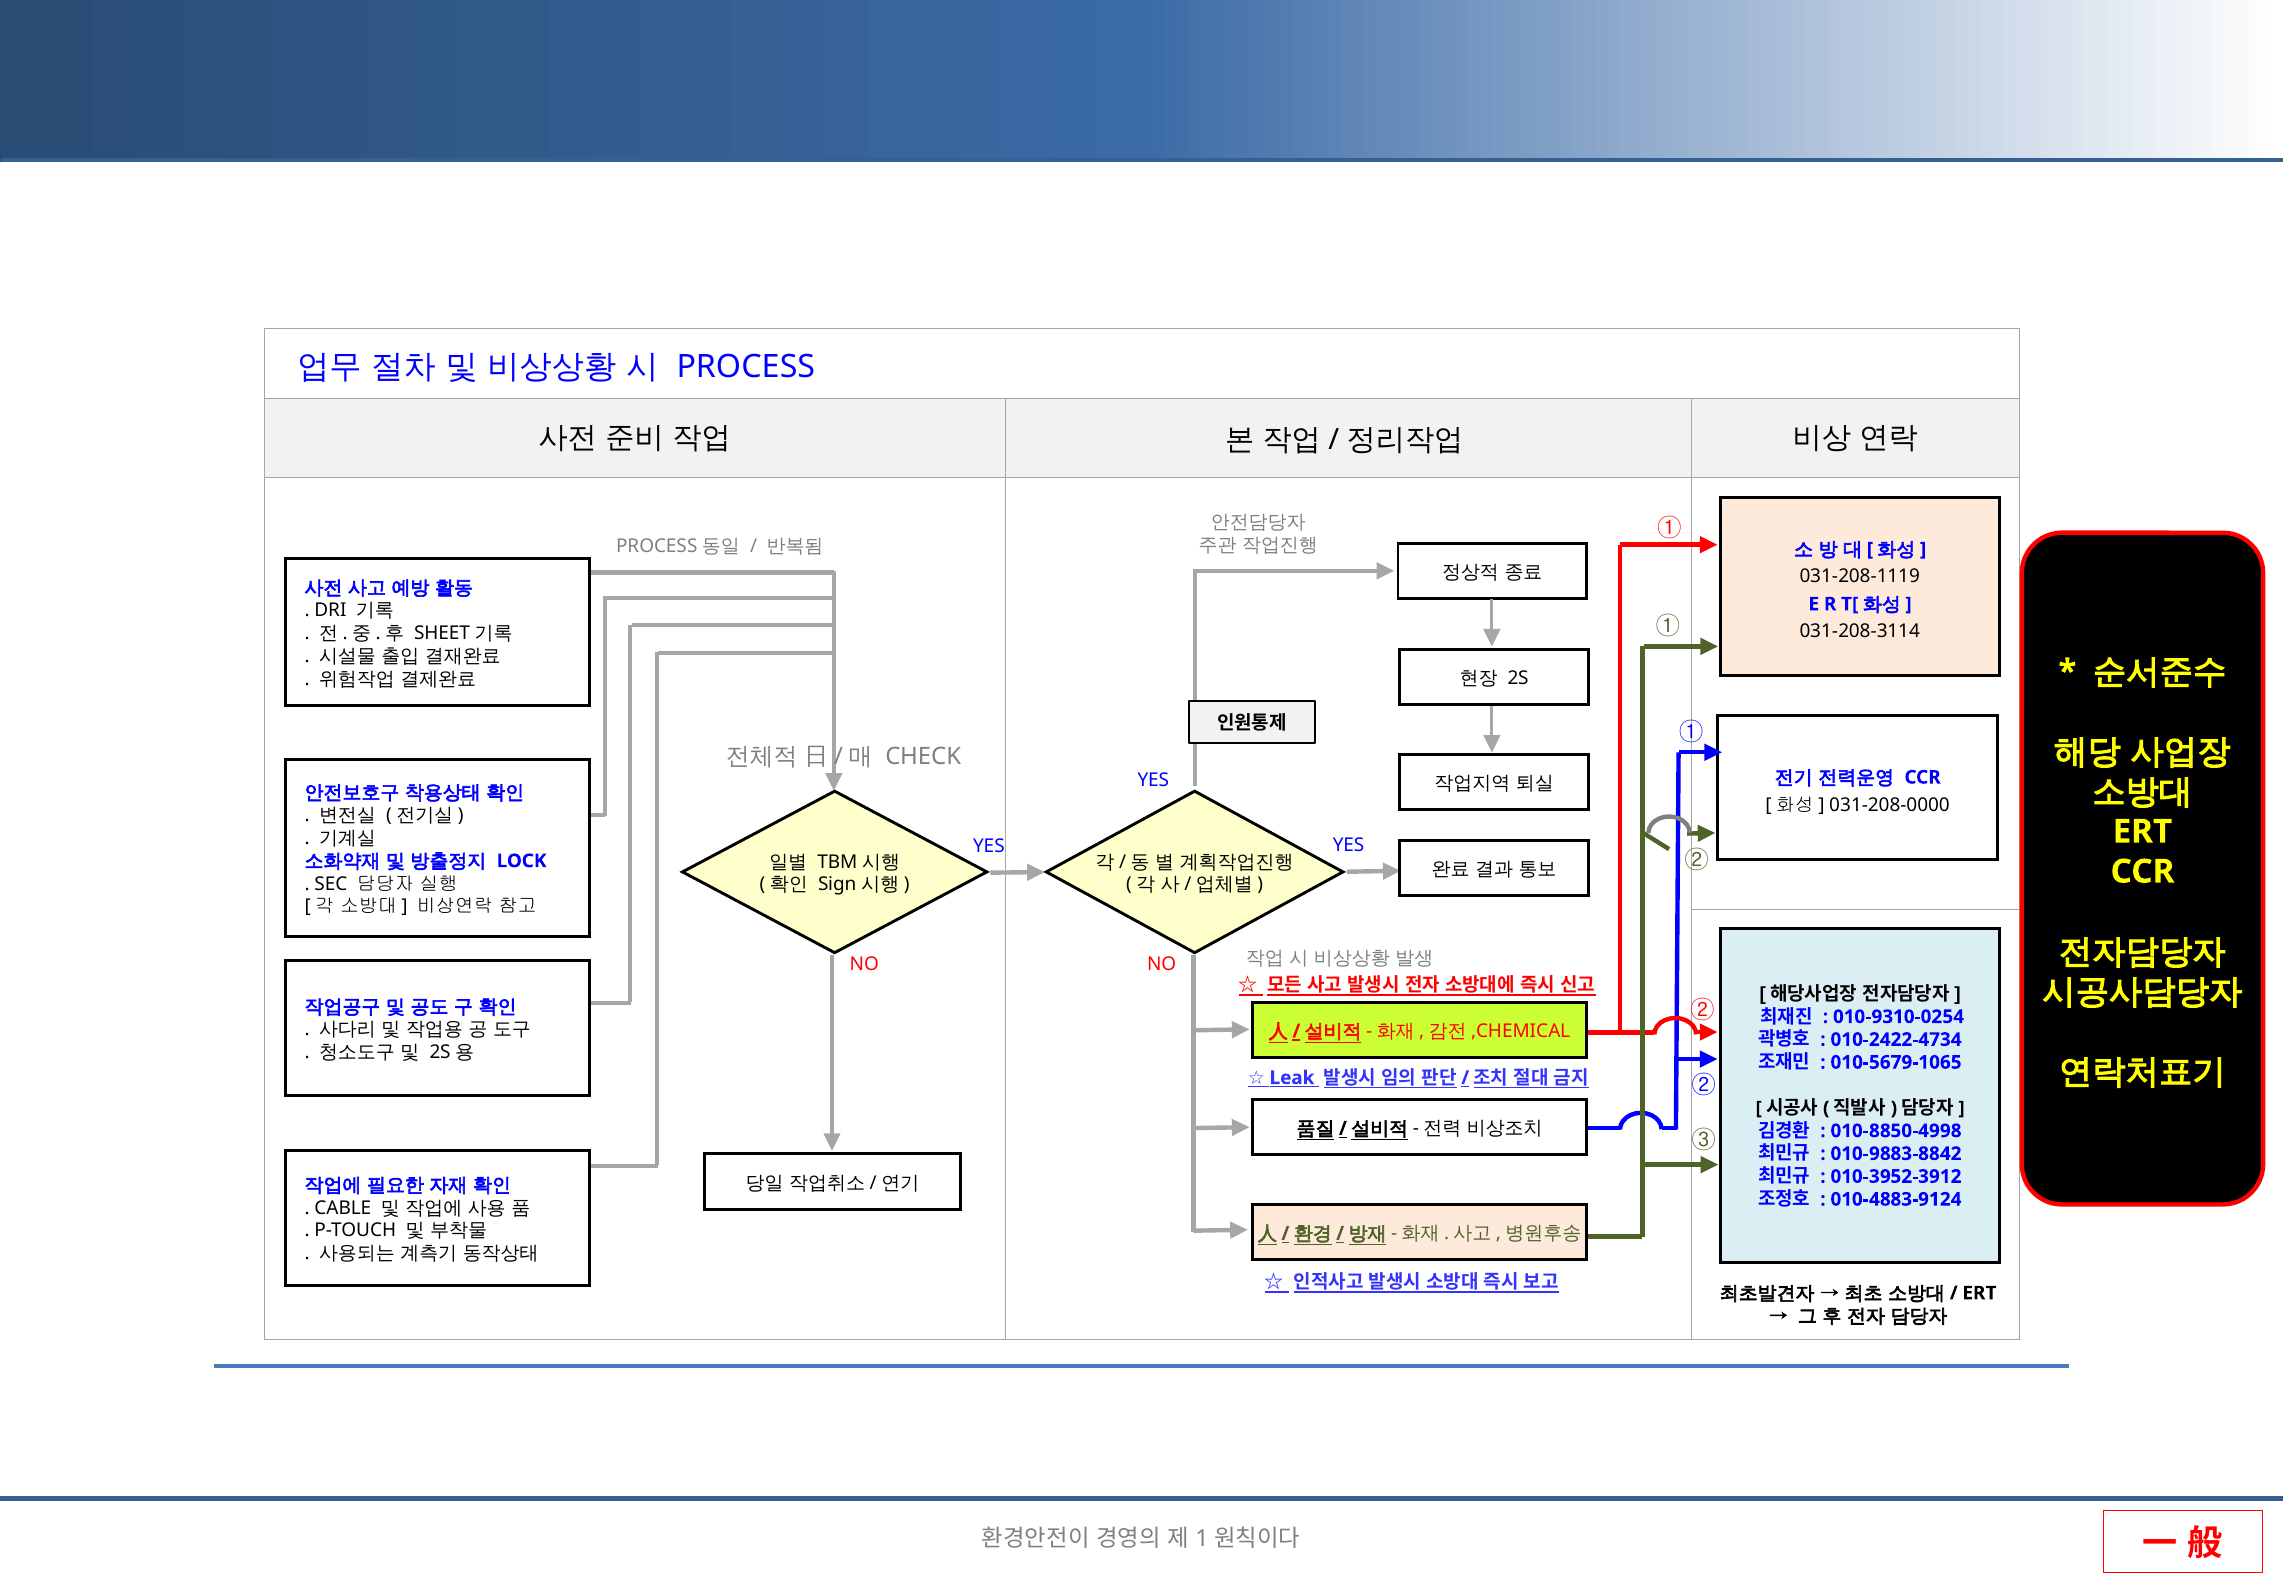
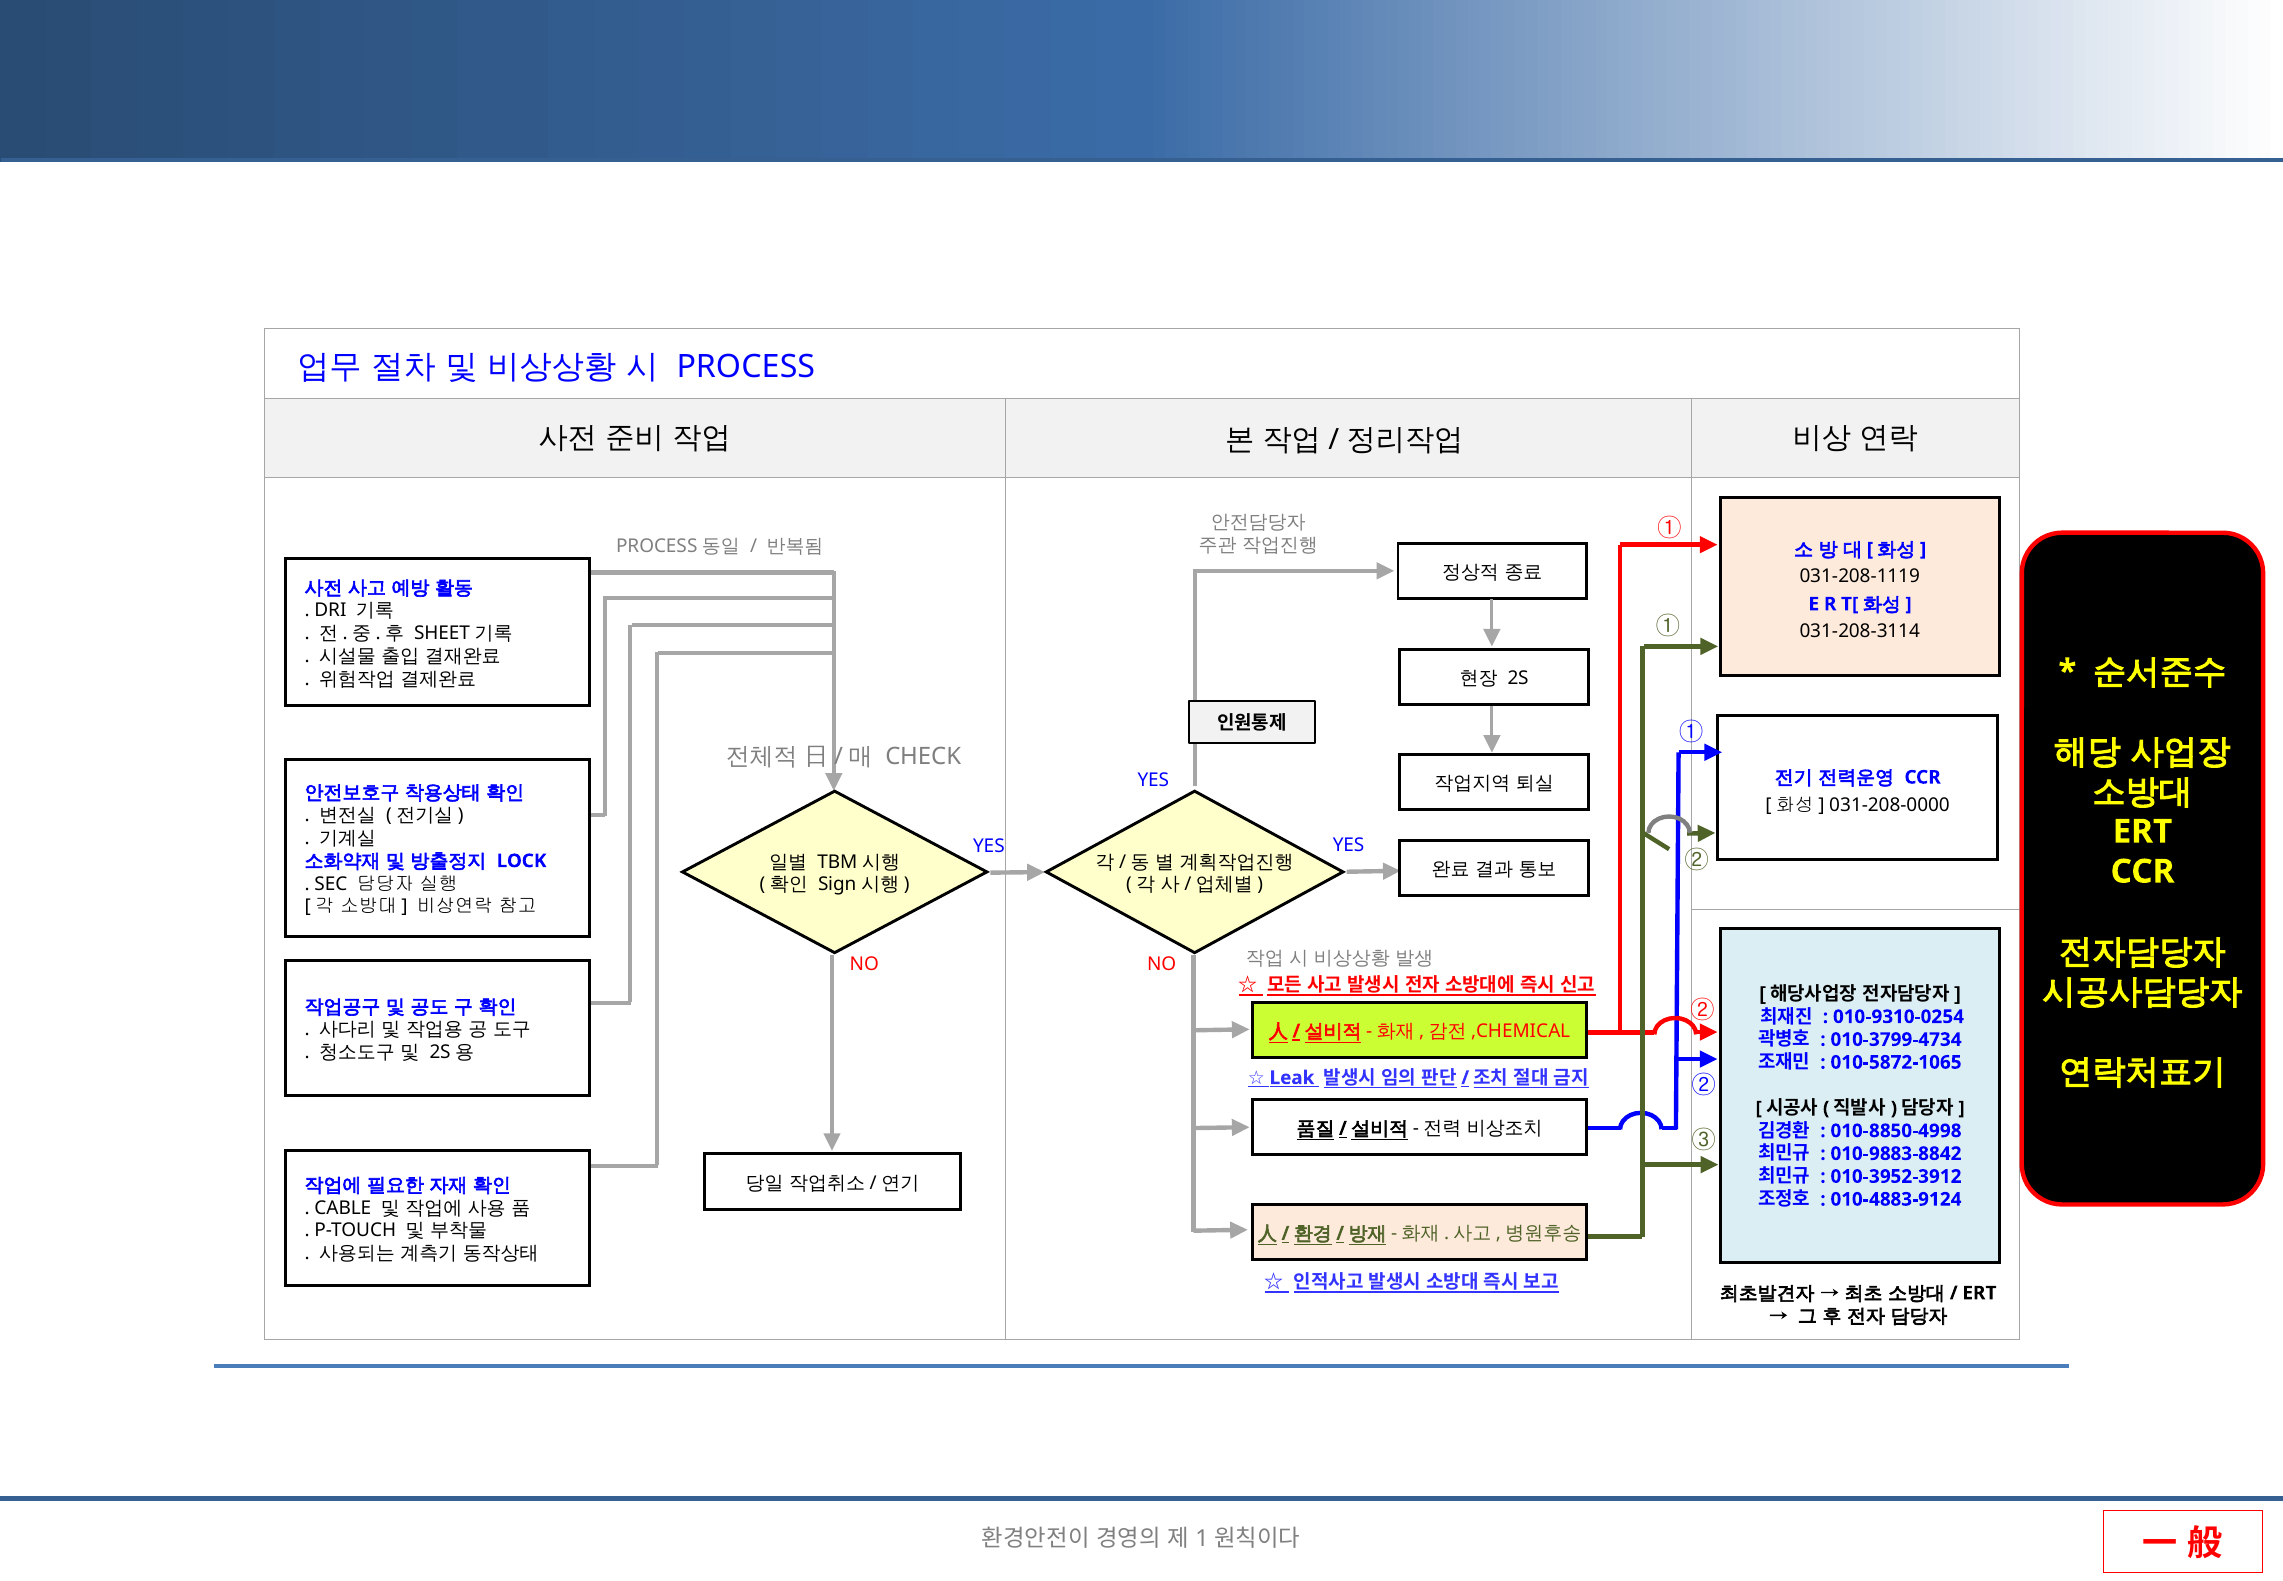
010-2422-4734: 010-2422-4734 -> 010-3799-4734 (1896, 1039)
010-5679-1065: 010-5679-1065 -> 010-5872-1065 (1896, 1062)
